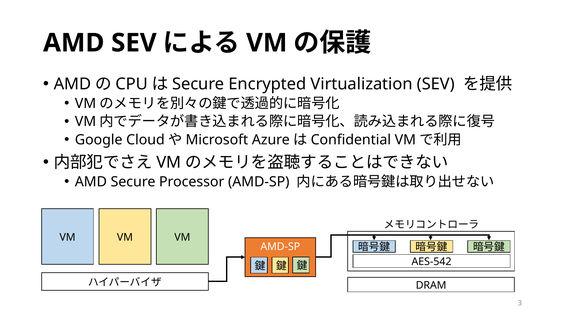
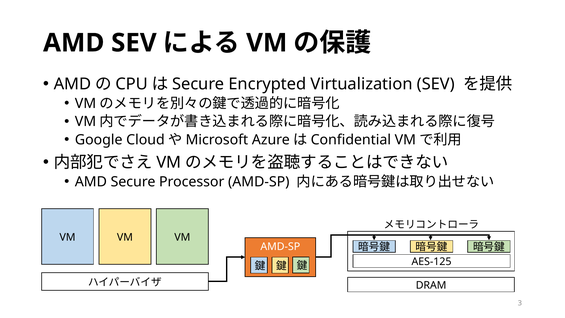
AES-542: AES-542 -> AES-125 (432, 262)
